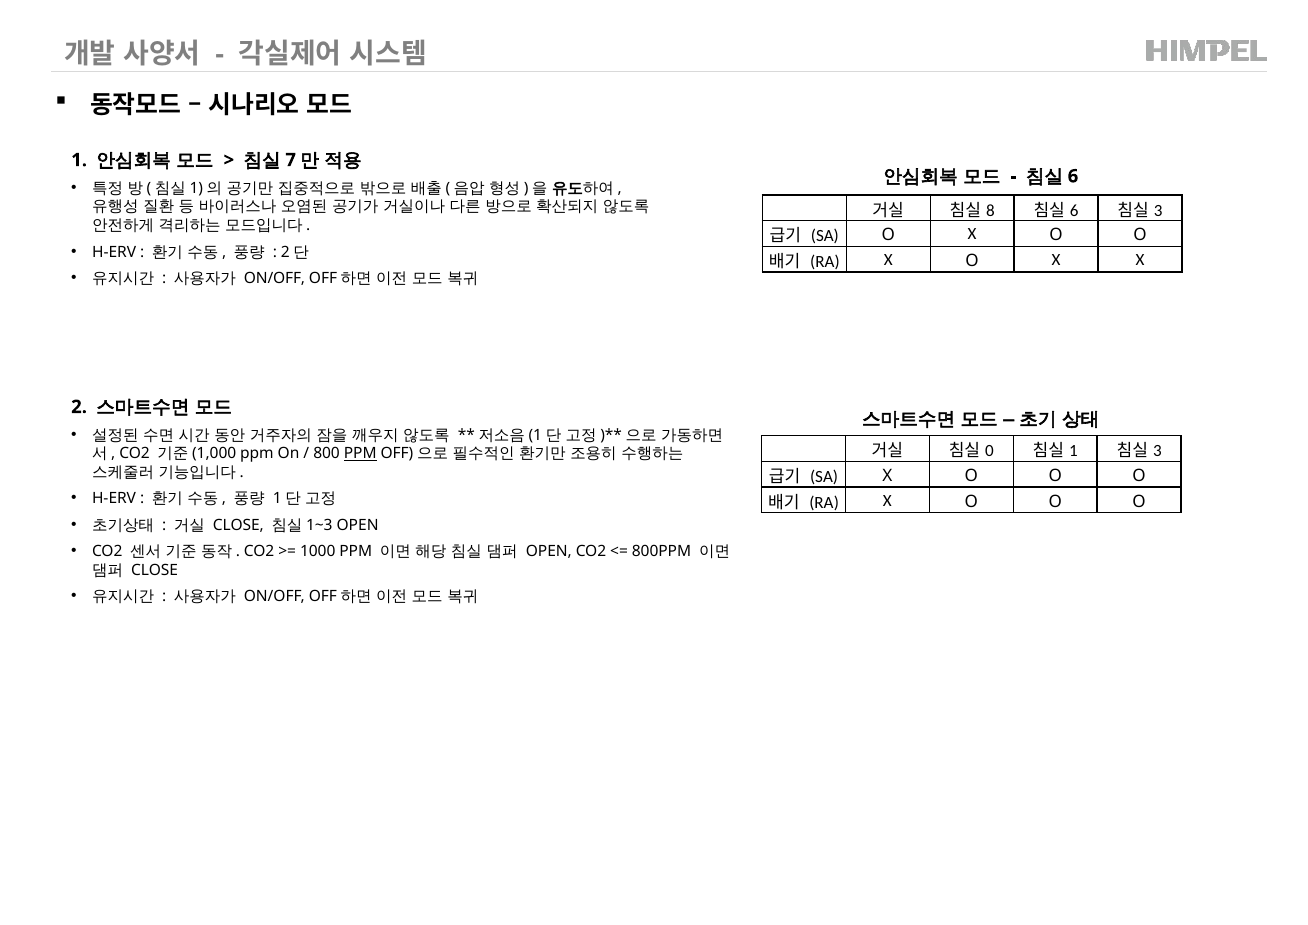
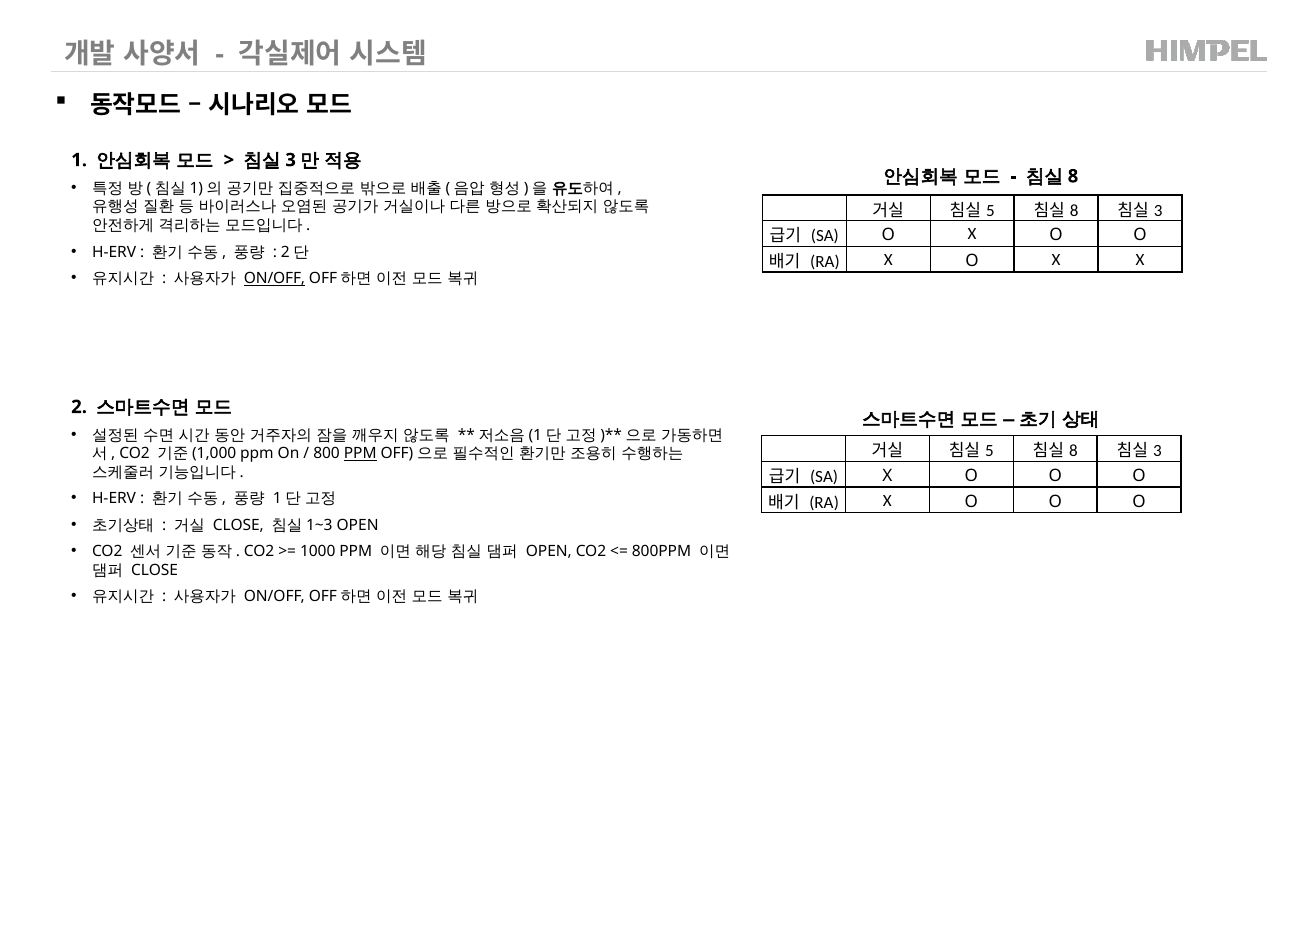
7: 7 -> 3 (291, 160)
6: 6 -> 8 (1073, 176)
8: 8 -> 5 (990, 210)
6: 6 -> 8 (1074, 210)
ON/OFF underline: none -> present (275, 278)
0: 0 -> 5 (990, 451)
1: 1 -> 8 (1073, 451)
